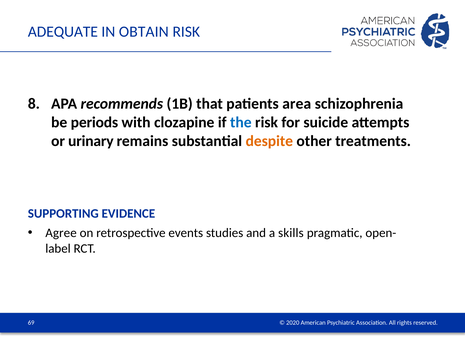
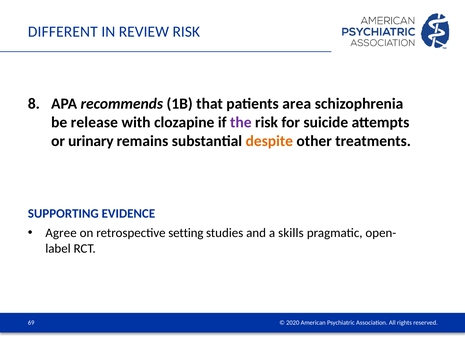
ADEQUATE: ADEQUATE -> DIFFERENT (63, 32)
OBTAIN: OBTAIN -> REVIEW (144, 32)
periods: periods -> release (94, 122)
the colour: blue -> purple (241, 122)
events: events -> setting (186, 233)
